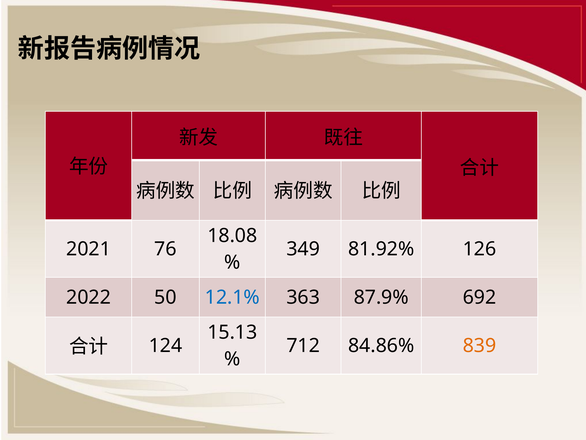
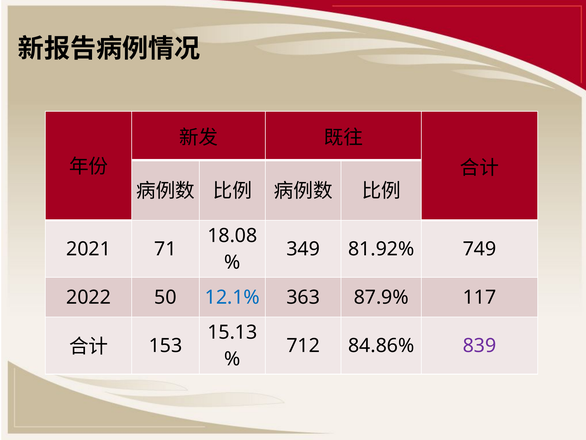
76: 76 -> 71 (165, 249)
126: 126 -> 749 (479, 249)
692: 692 -> 117 (479, 297)
124: 124 -> 153 (165, 345)
839 colour: orange -> purple (479, 345)
